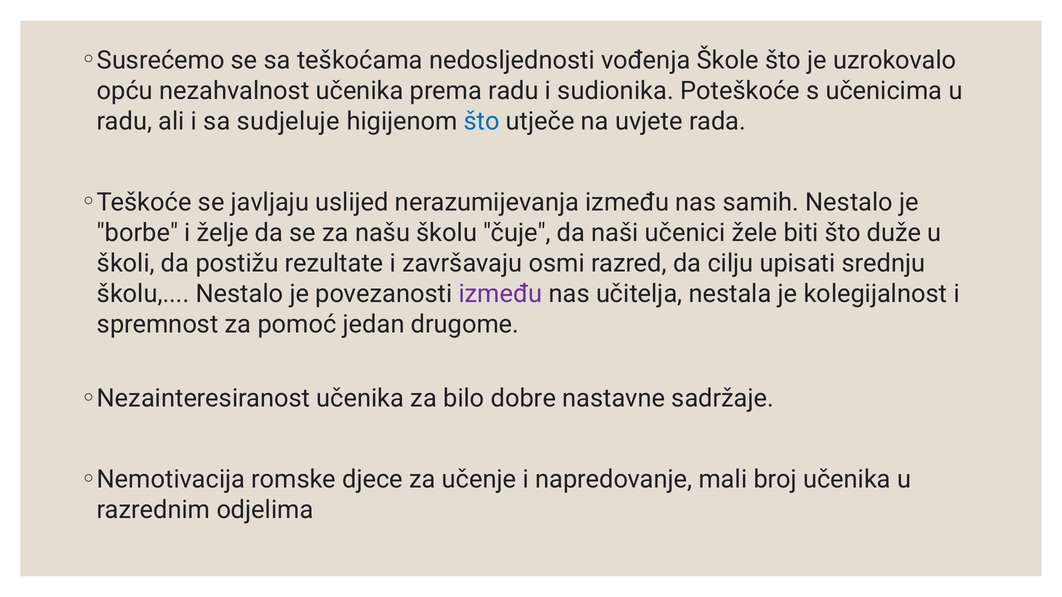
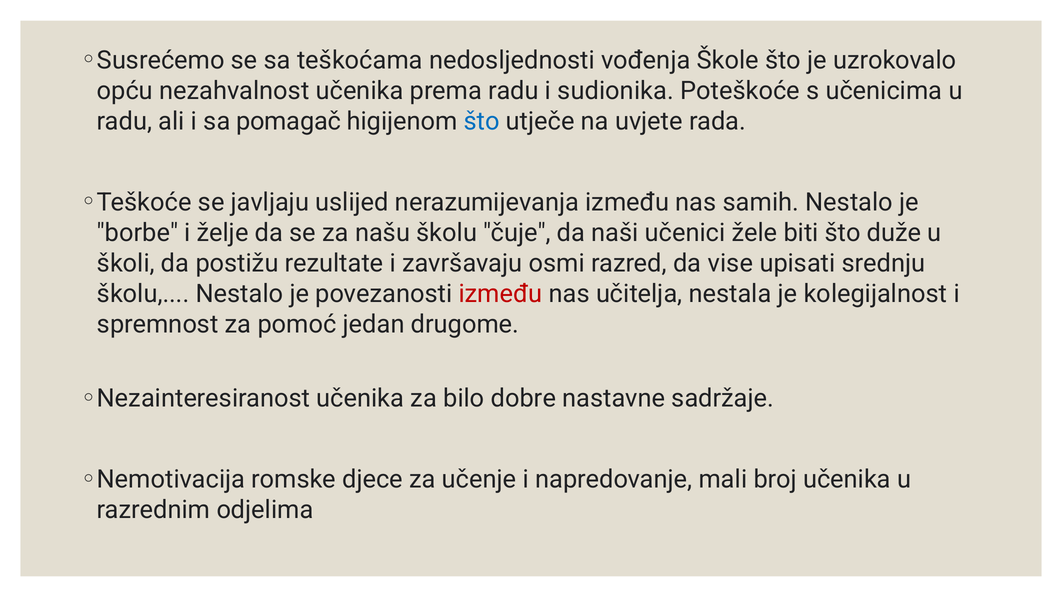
sudjeluje: sudjeluje -> pomagač (289, 121)
cilju: cilju -> vise (730, 263)
između colour: purple -> red (500, 294)
